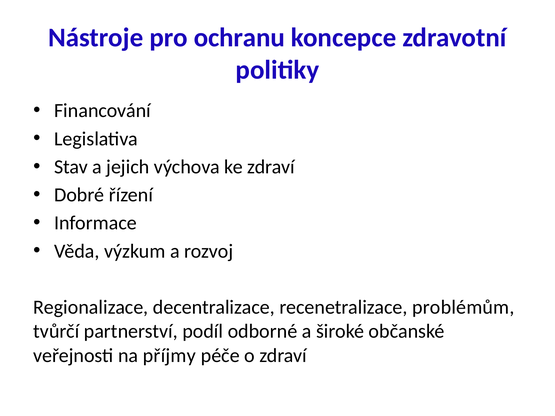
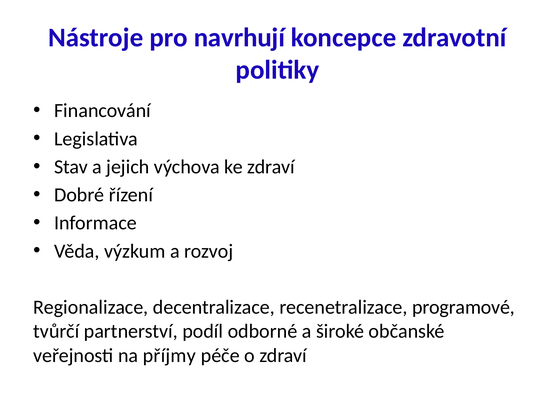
ochranu: ochranu -> navrhují (239, 38)
problémům: problémům -> programové (463, 307)
